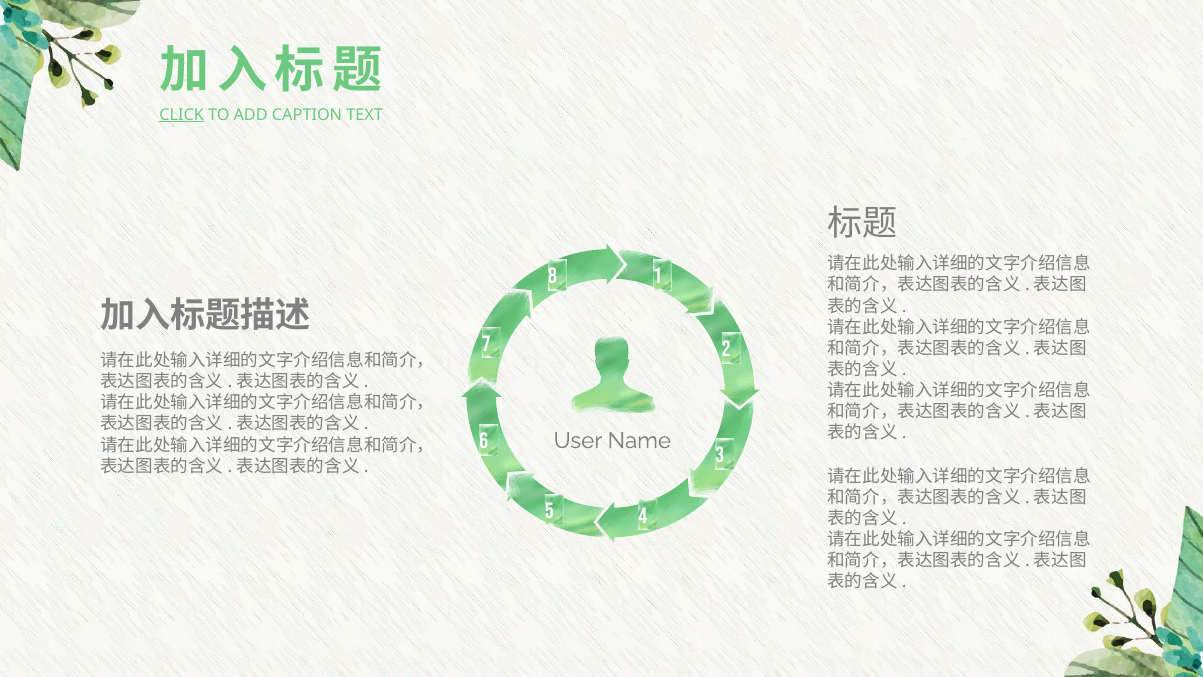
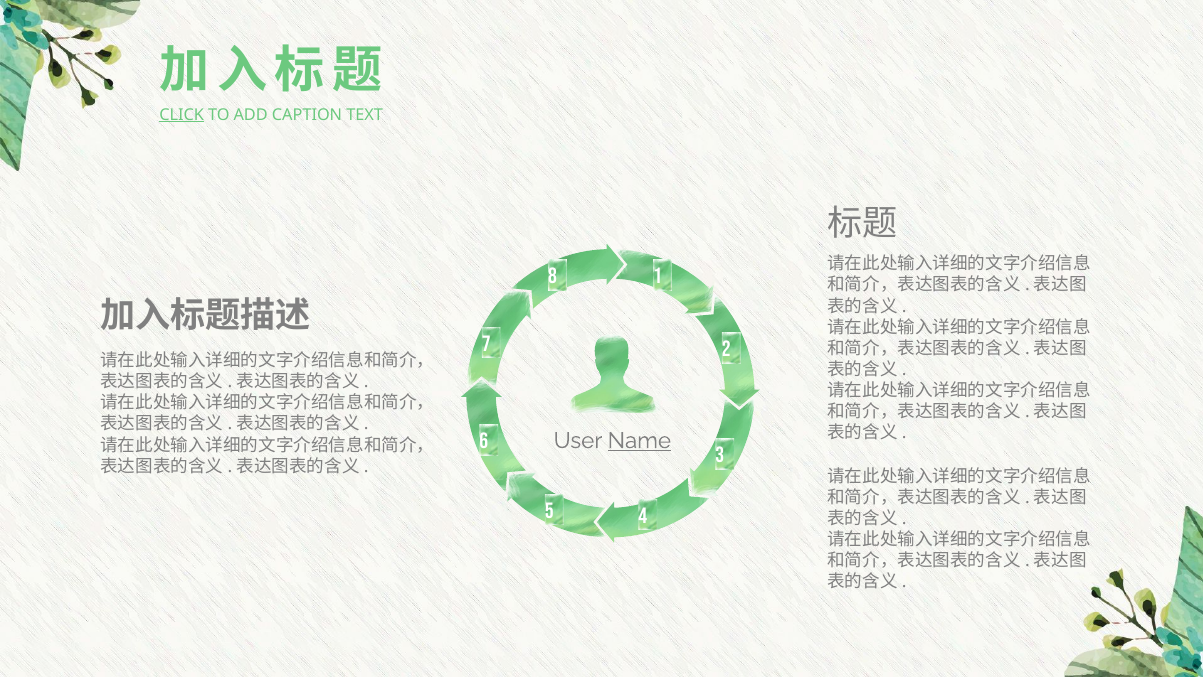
Name underline: none -> present (639, 441)
